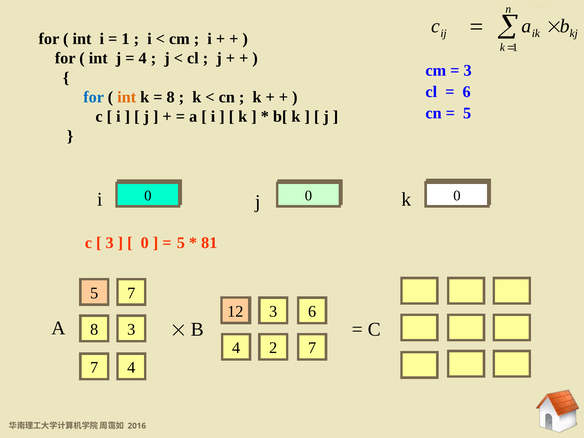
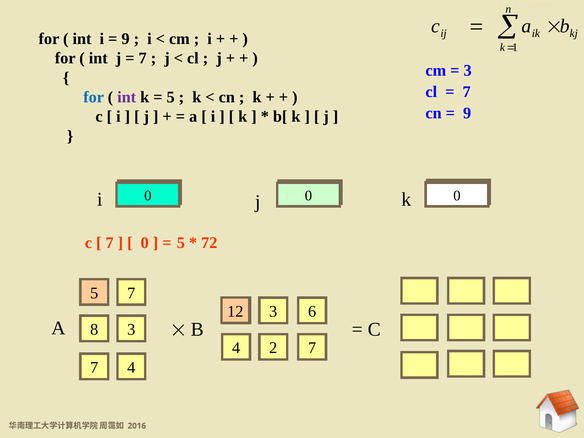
1: 1 -> 9 (126, 39)
4: 4 -> 7 (143, 58)
6: 6 -> 7 (467, 92)
int colour: orange -> purple (127, 97)
8: 8 -> 5 (171, 97)
5: 5 -> 9 (467, 113)
3: 3 -> 7 (110, 243)
81: 81 -> 72 (209, 243)
